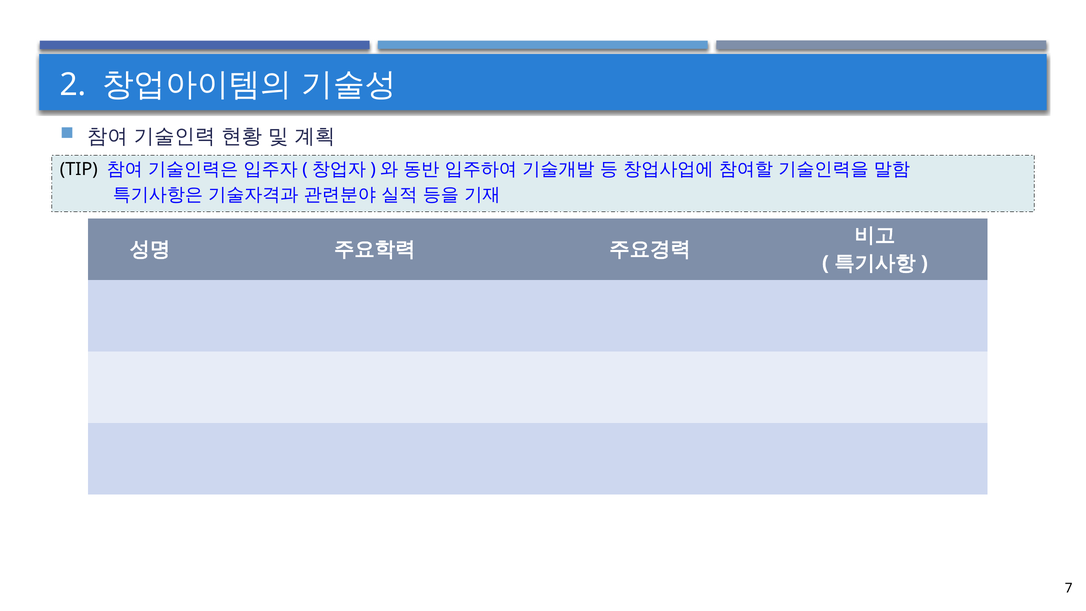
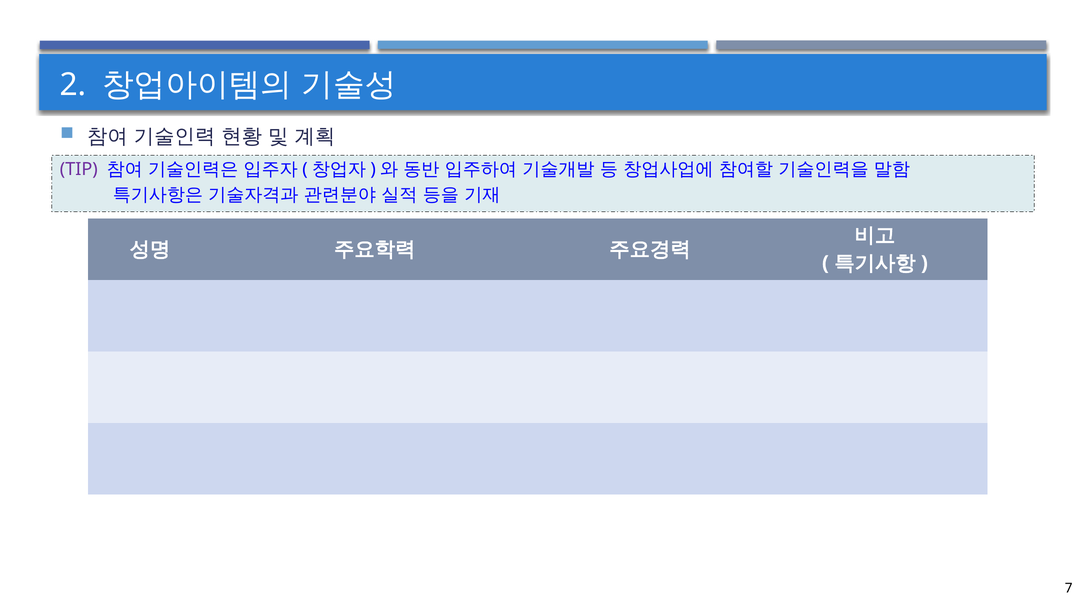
TIP colour: black -> purple (79, 169)
